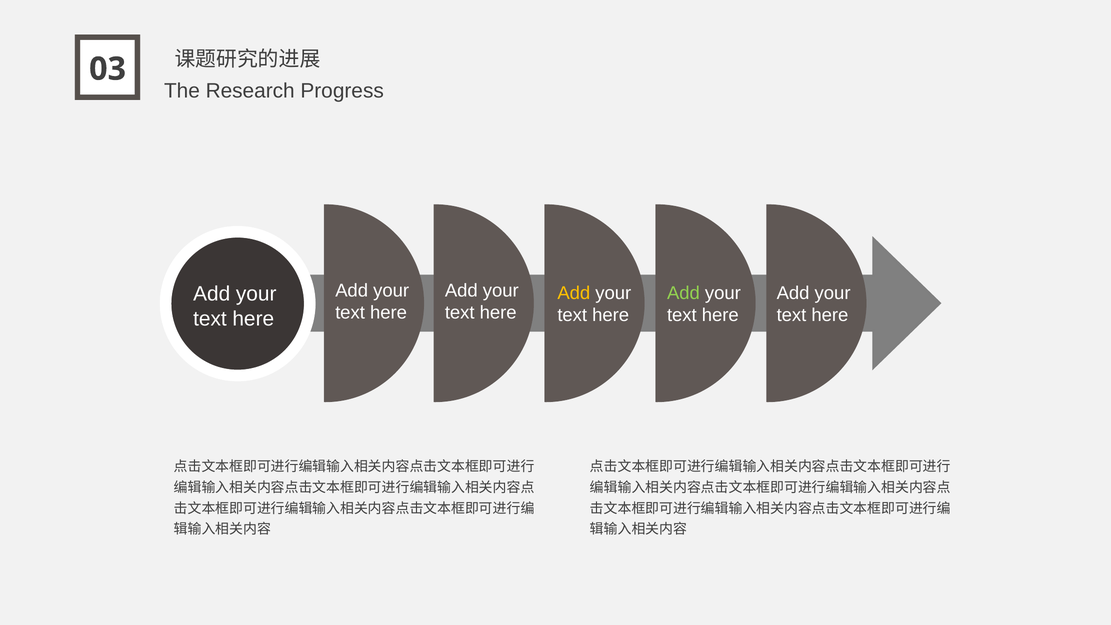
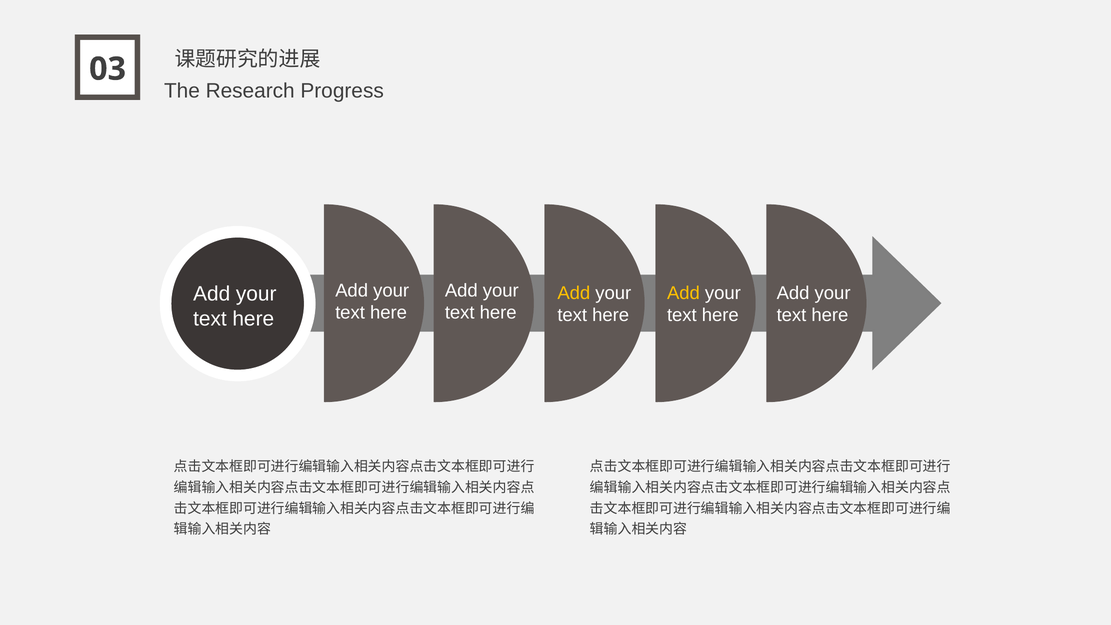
Add colour: light green -> yellow (683, 293)
